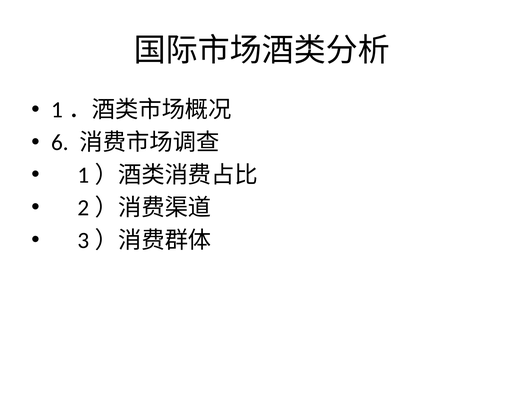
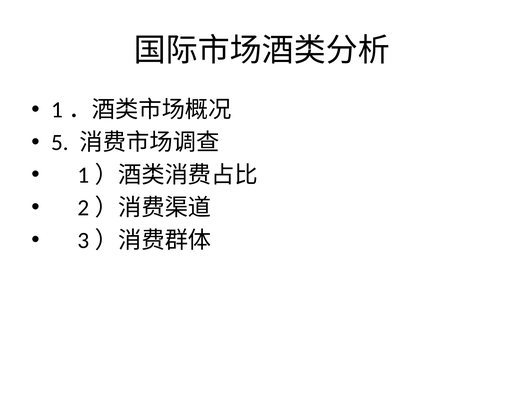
6: 6 -> 5 (60, 143)
